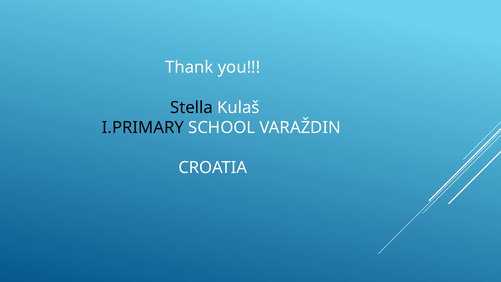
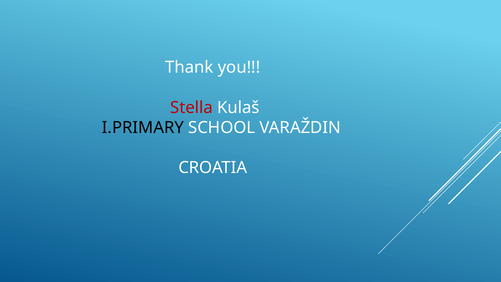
Stella colour: black -> red (192, 107)
